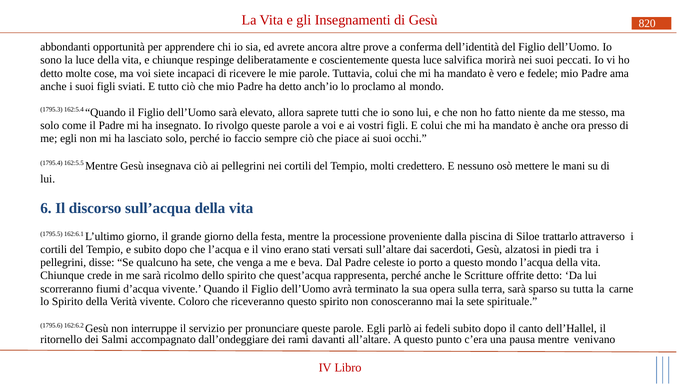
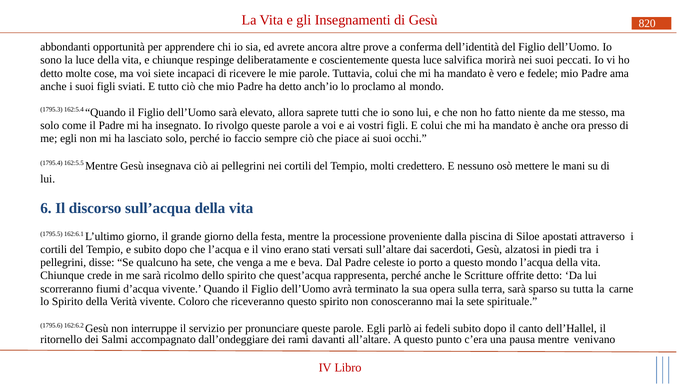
trattarlo: trattarlo -> apostati (560, 237)
